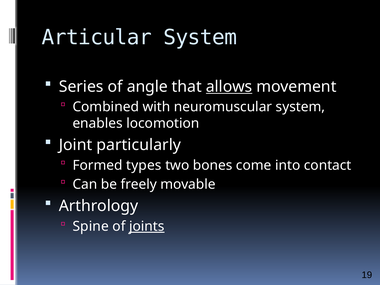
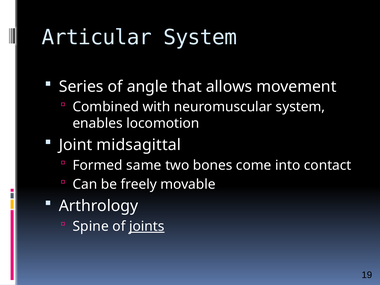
allows underline: present -> none (229, 87)
particularly: particularly -> midsagittal (139, 145)
types: types -> same (144, 165)
